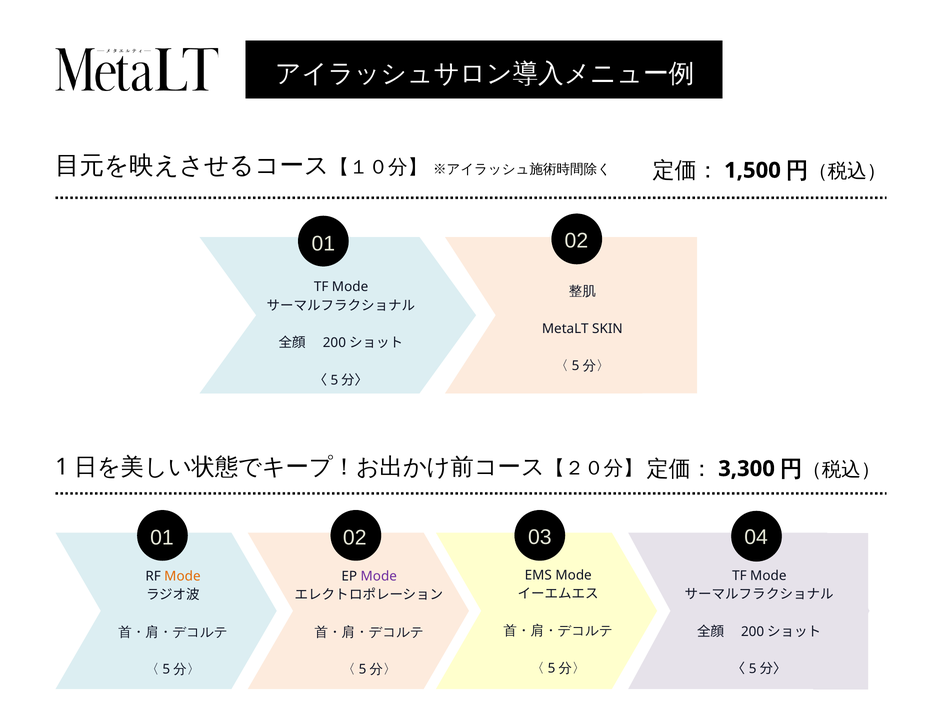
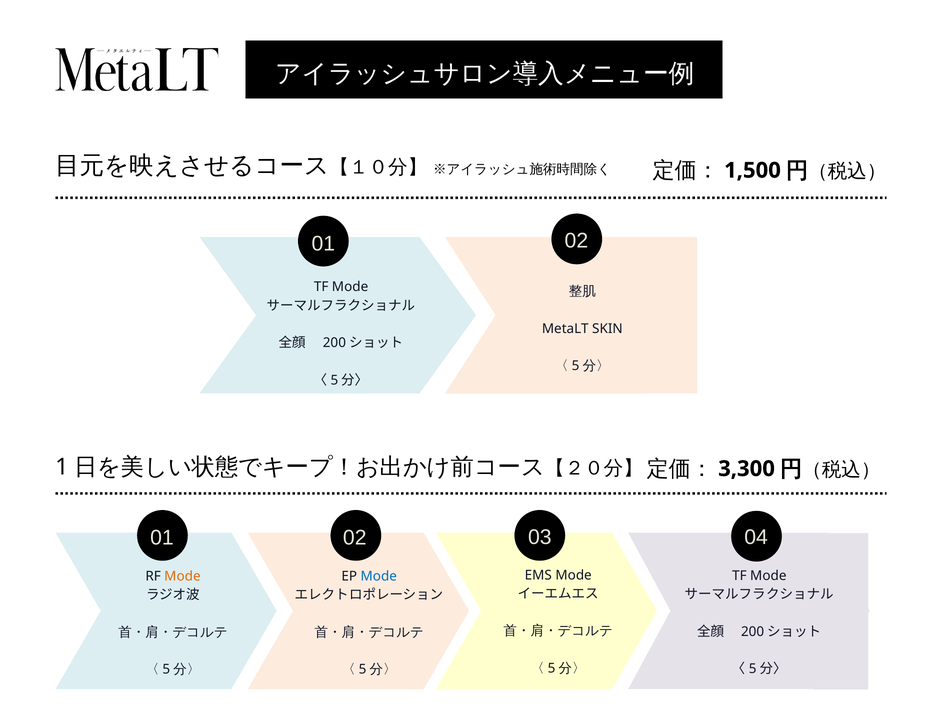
Mode colour: purple -> blue (379, 576)
